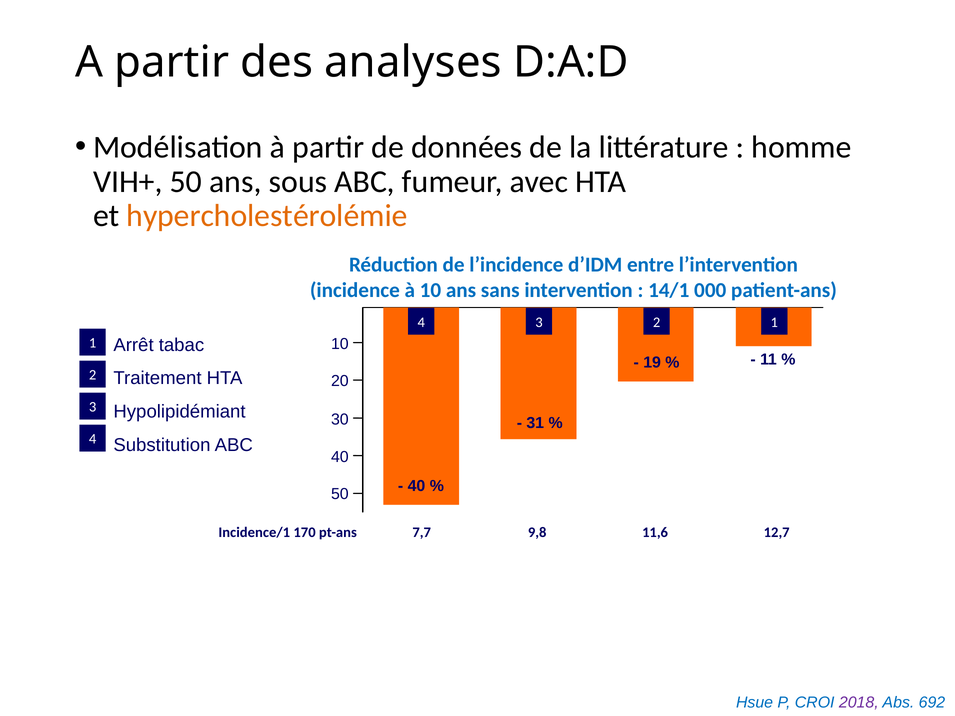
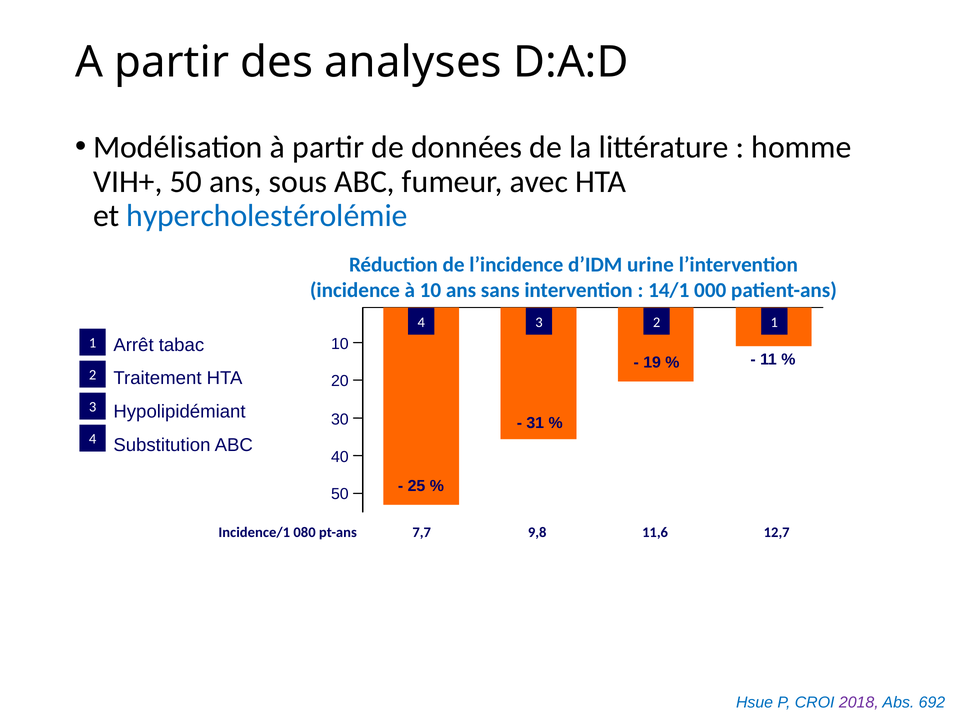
hypercholestérolémie colour: orange -> blue (267, 216)
entre: entre -> urine (650, 265)
40: 40 -> 25 (416, 486)
170: 170 -> 080 (305, 532)
